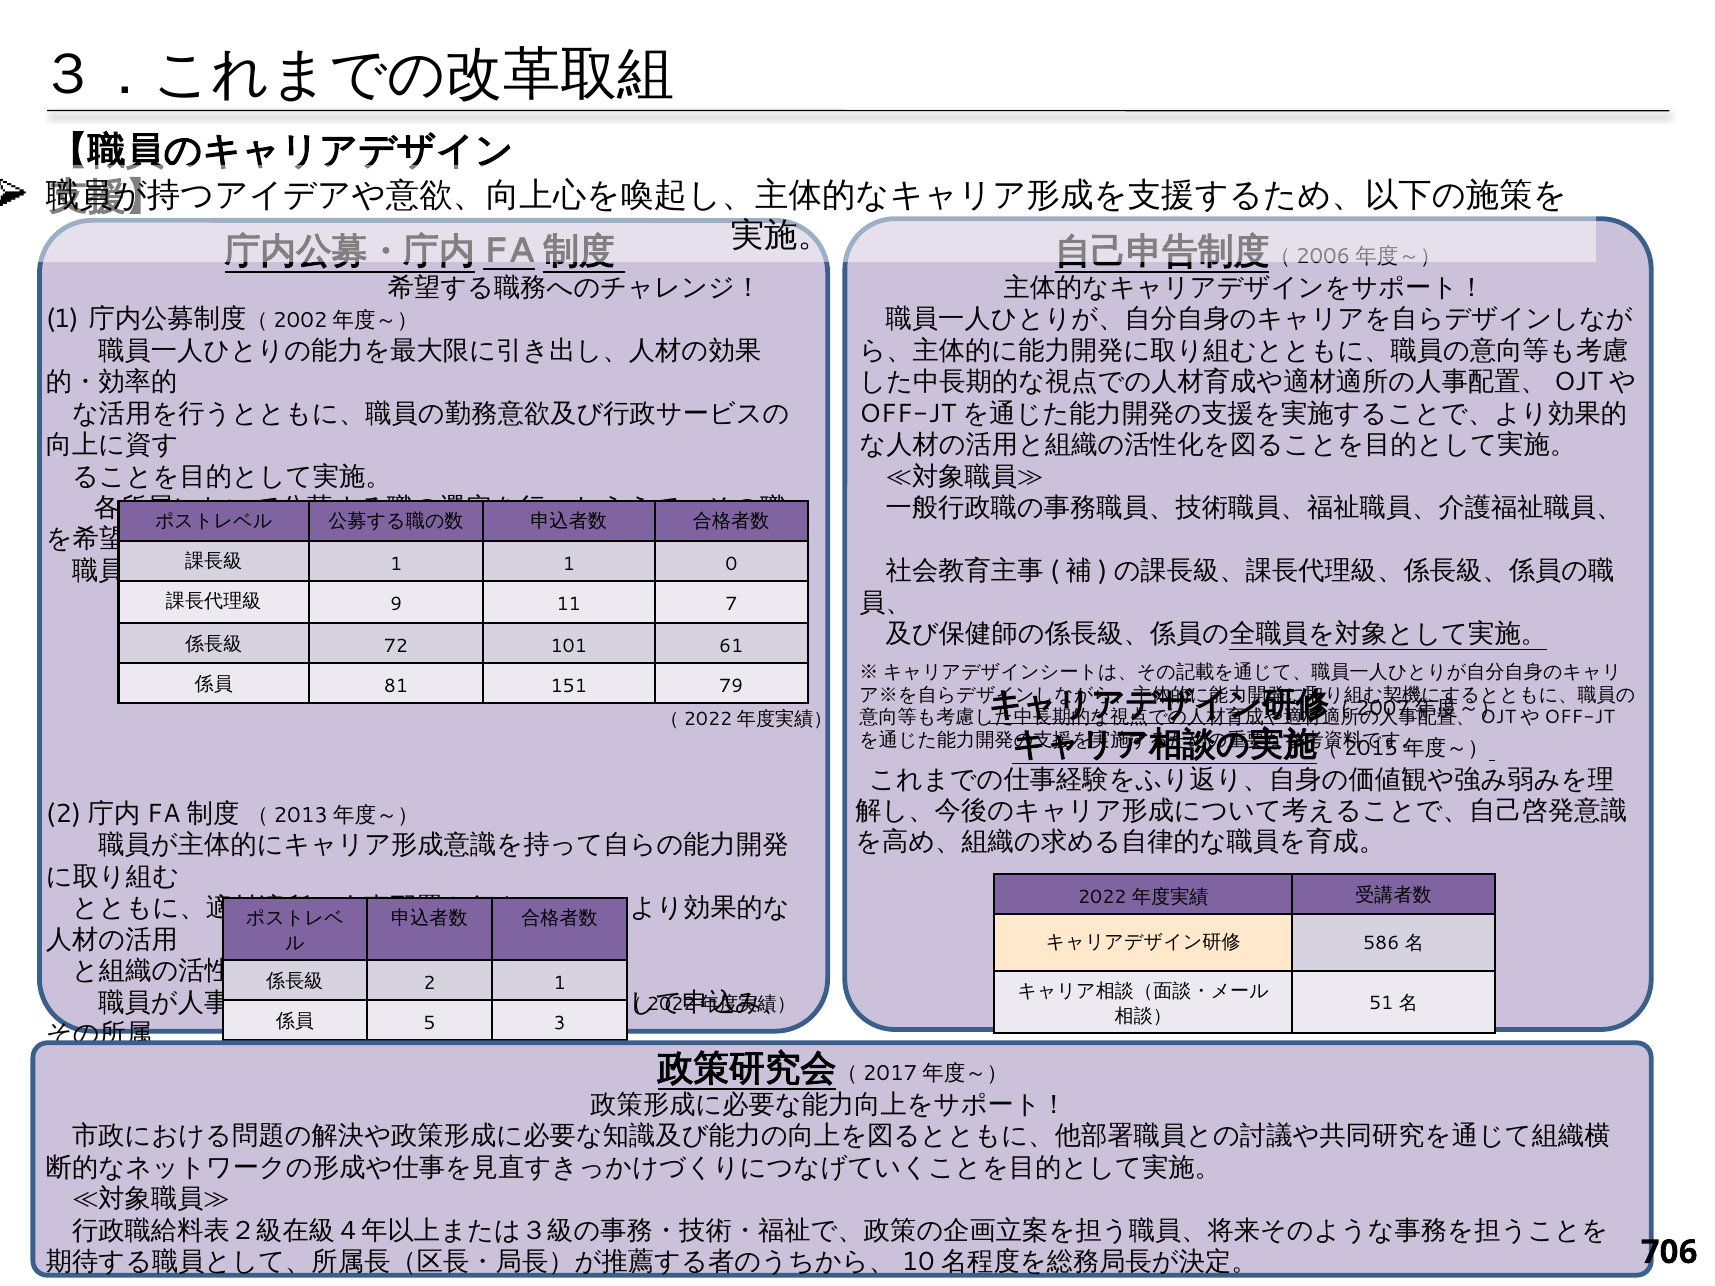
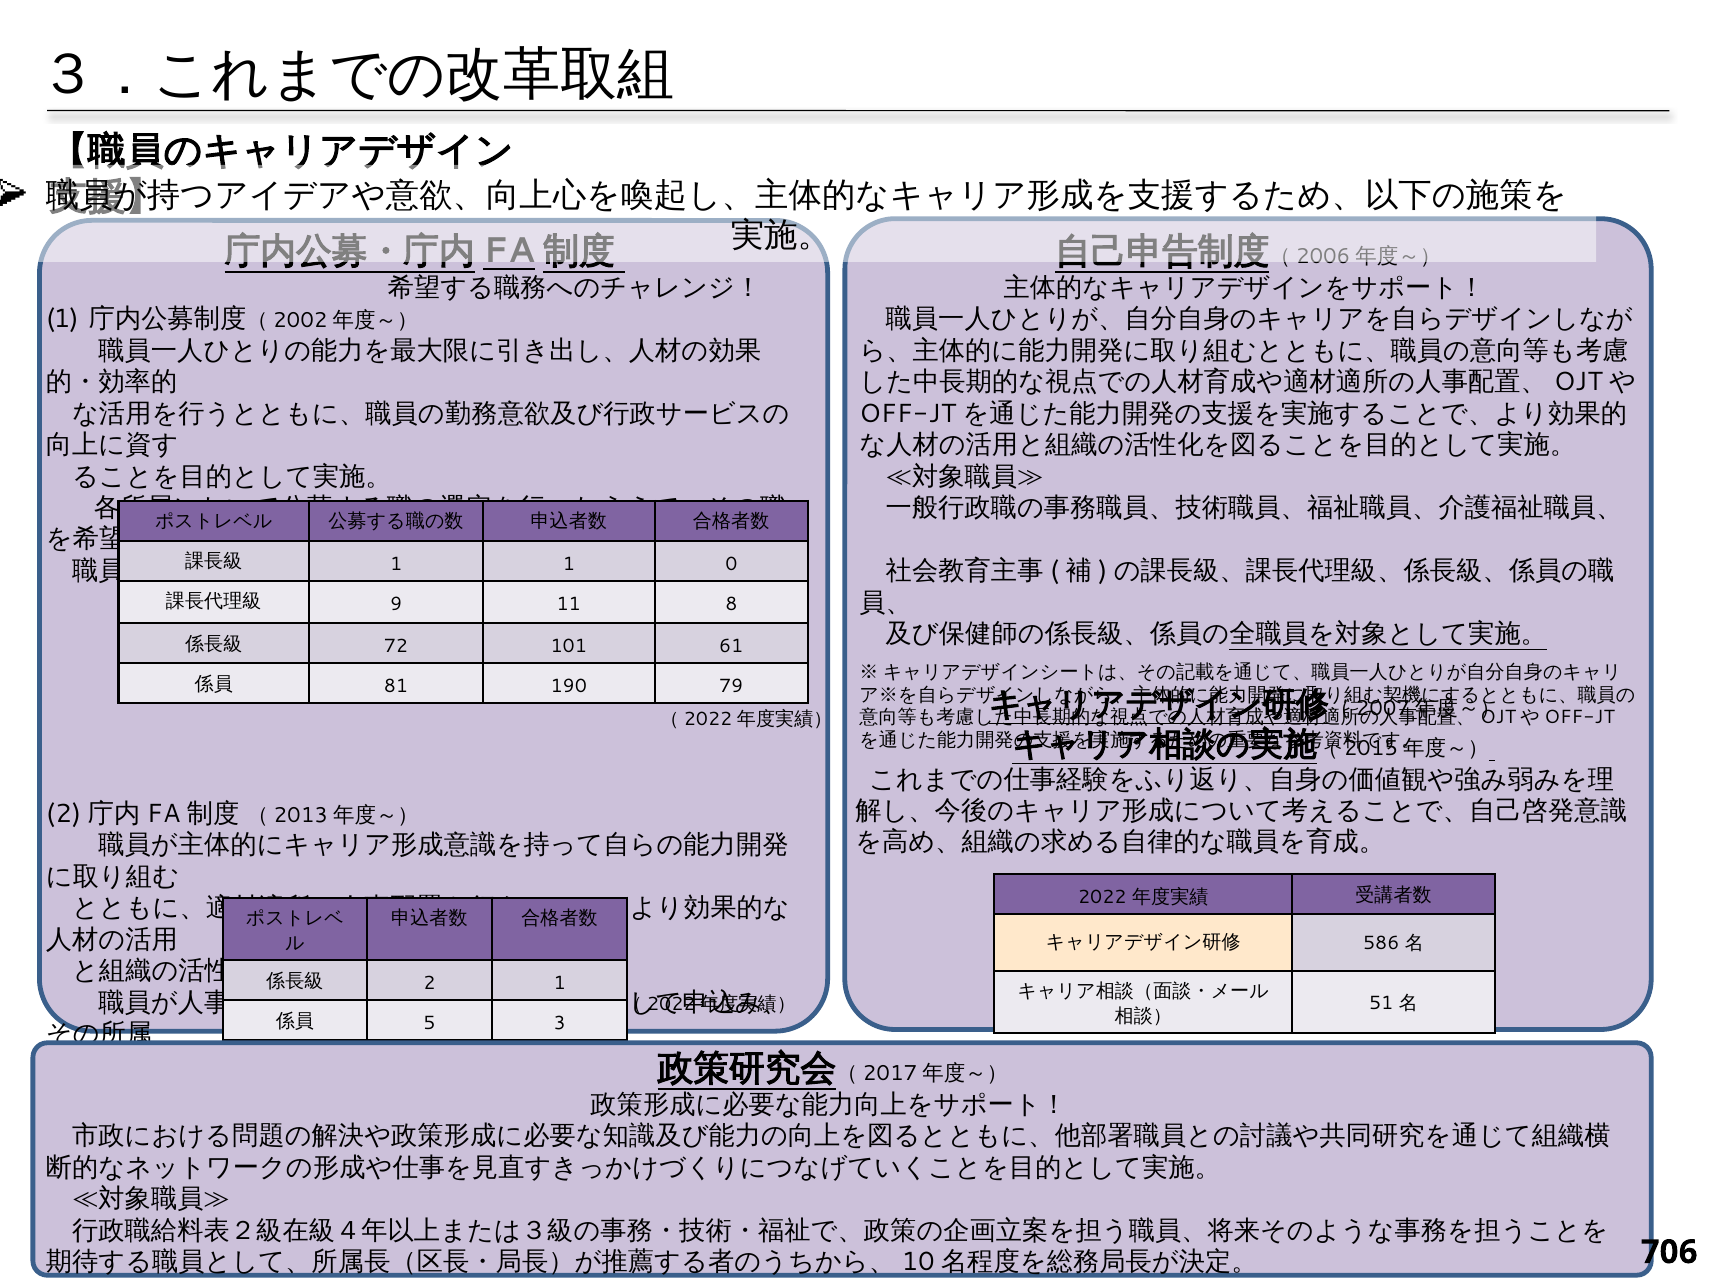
7: 7 -> 8 (731, 604)
151: 151 -> 190 (569, 686)
